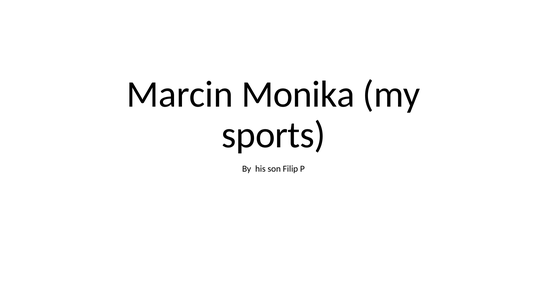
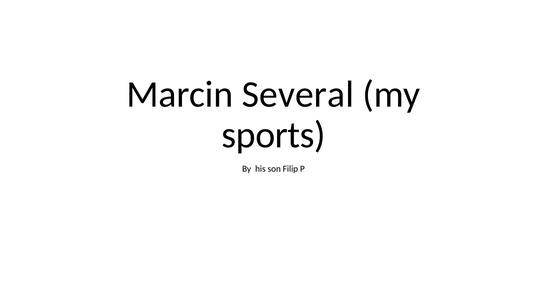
Monika: Monika -> Several (298, 94)
